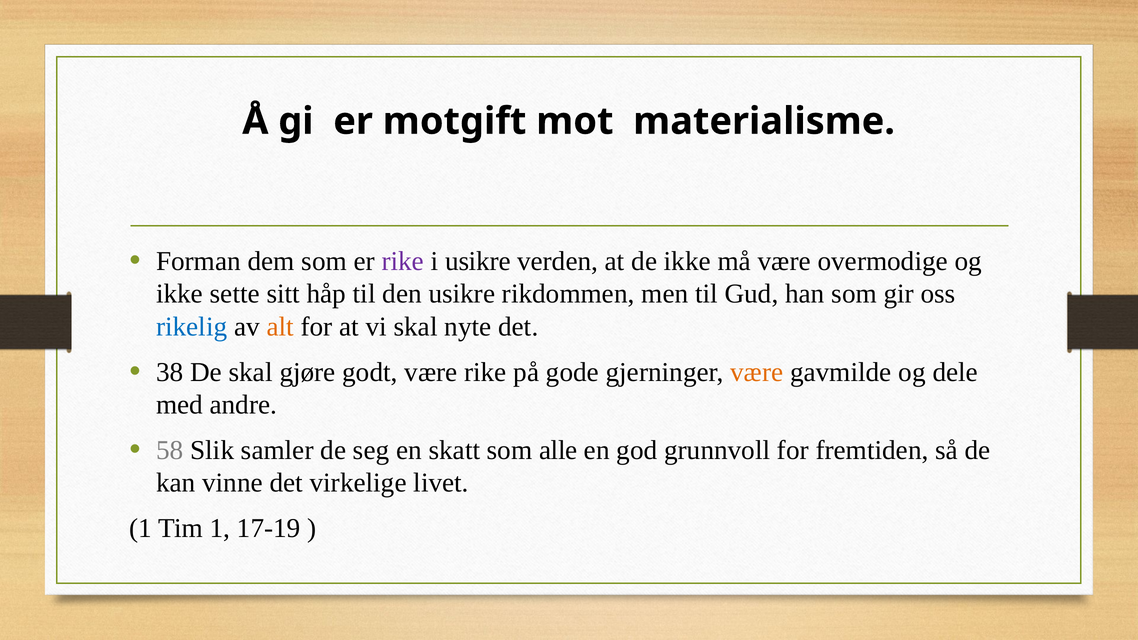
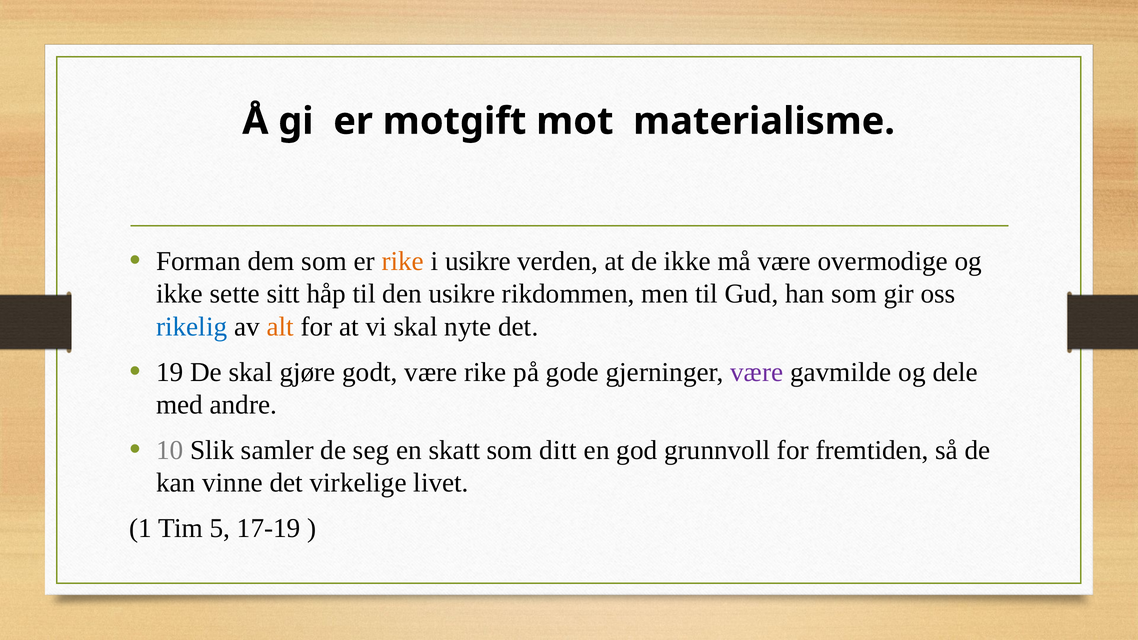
rike colour: purple -> orange (403, 261)
38: 38 -> 19 (170, 372)
være colour: orange -> purple (757, 372)
58: 58 -> 10 (170, 450)
alle: alle -> ditt (558, 450)
Tim 1: 1 -> 5 (220, 528)
